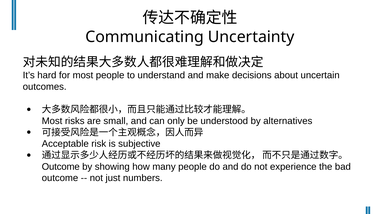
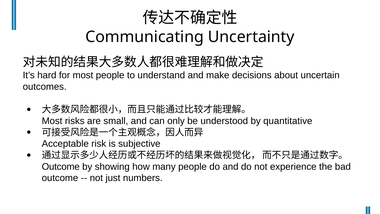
alternatives: alternatives -> quantitative (288, 121)
